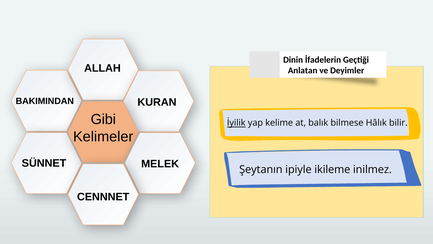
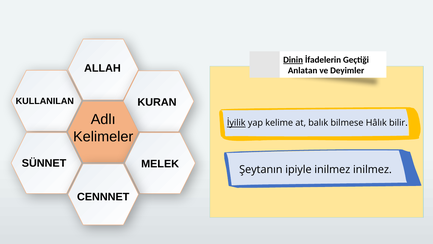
Dinin underline: none -> present (293, 60)
BAKIMINDAN: BAKIMINDAN -> KULLANILAN (45, 101)
Gibi: Gibi -> Adlı (103, 119)
ipiyle ikileme: ikileme -> inilmez (332, 169)
